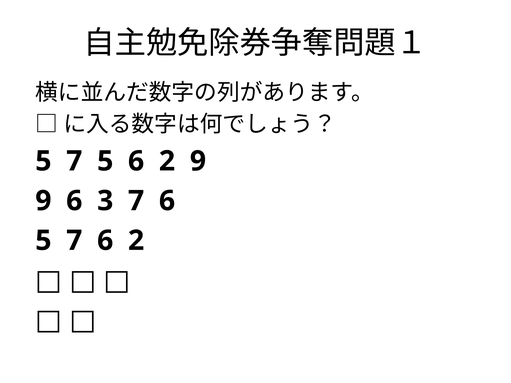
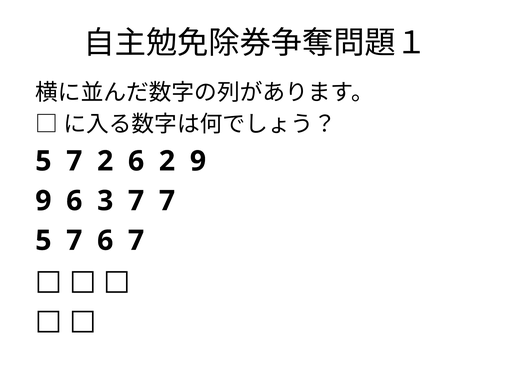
7 5: 5 -> 2 (105, 161)
3 7 6: 6 -> 7 (167, 201)
7 6 2: 2 -> 7 (136, 241)
